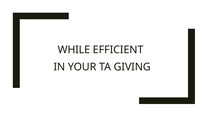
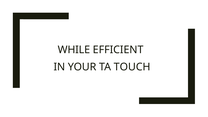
GIVING: GIVING -> TOUCH (132, 67)
